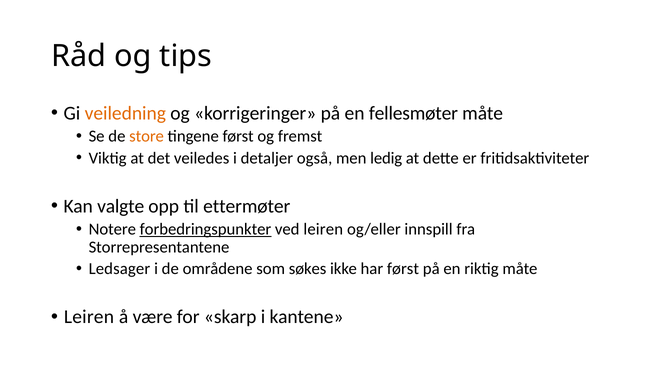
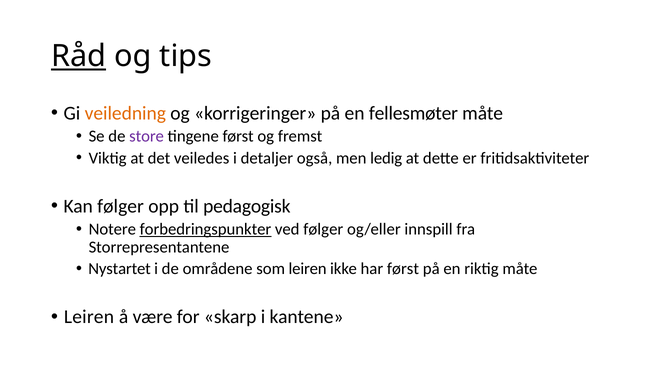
Råd underline: none -> present (79, 56)
store colour: orange -> purple (147, 136)
Kan valgte: valgte -> følger (121, 206)
ettermøter: ettermøter -> pedagogisk (247, 206)
ved leiren: leiren -> følger (323, 229)
Ledsager: Ledsager -> Nystartet (120, 268)
som søkes: søkes -> leiren (308, 268)
